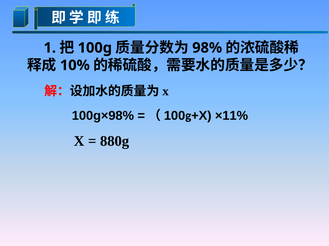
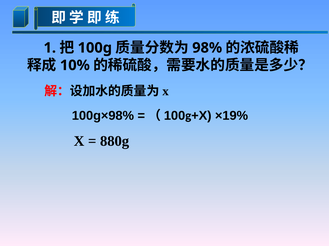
×11%: ×11% -> ×19% (231, 116)
